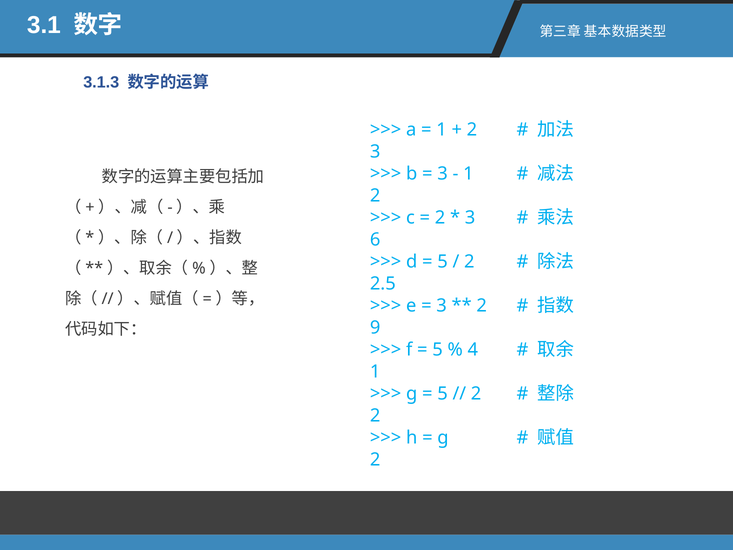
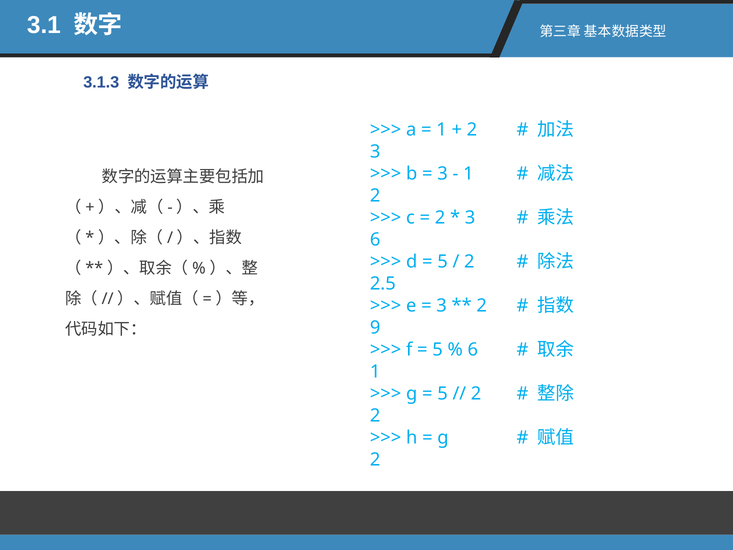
4: 4 -> 6 (473, 350)
